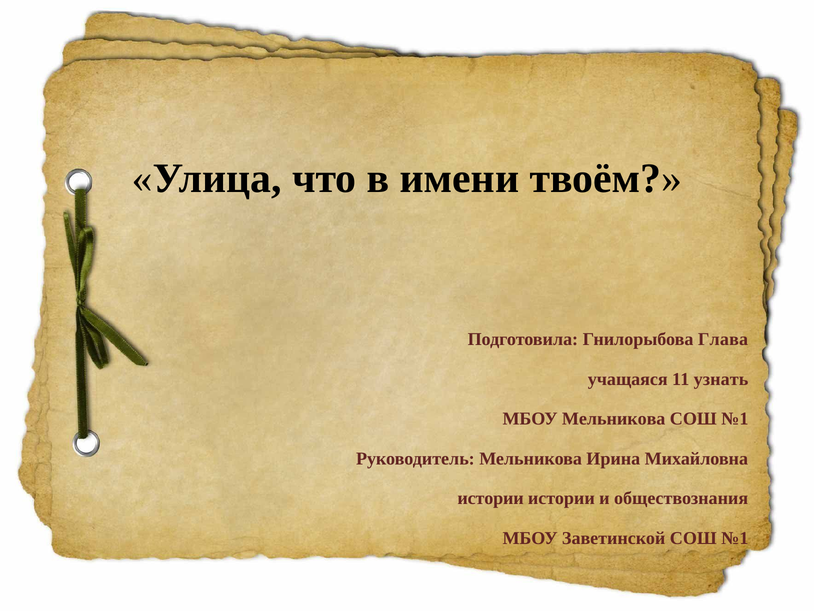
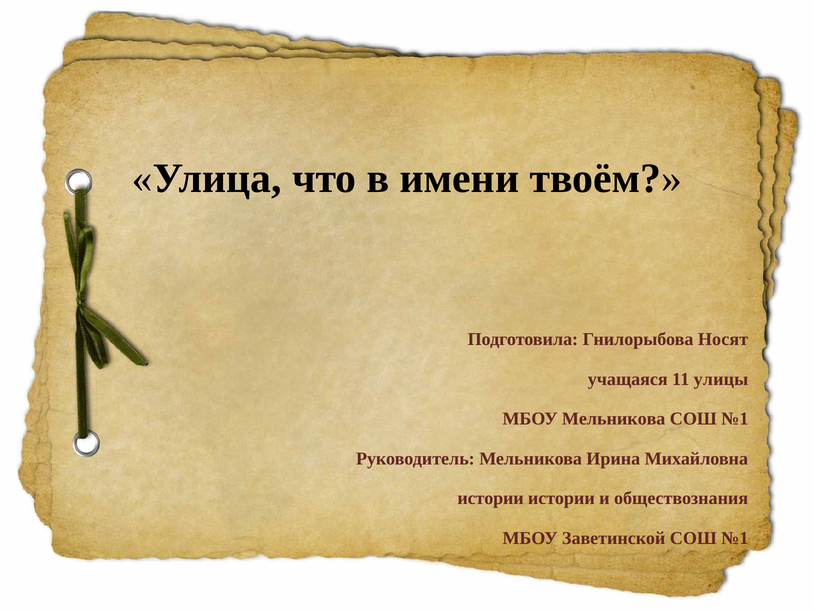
Глава: Глава -> Носят (723, 339)
узнать: узнать -> улицы (721, 379)
